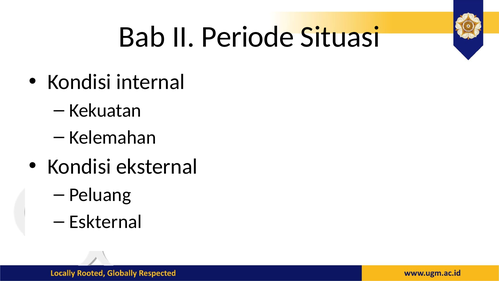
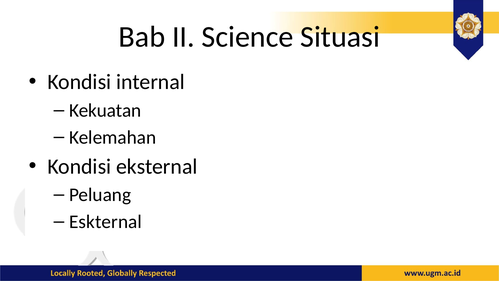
Periode: Periode -> Science (248, 37)
